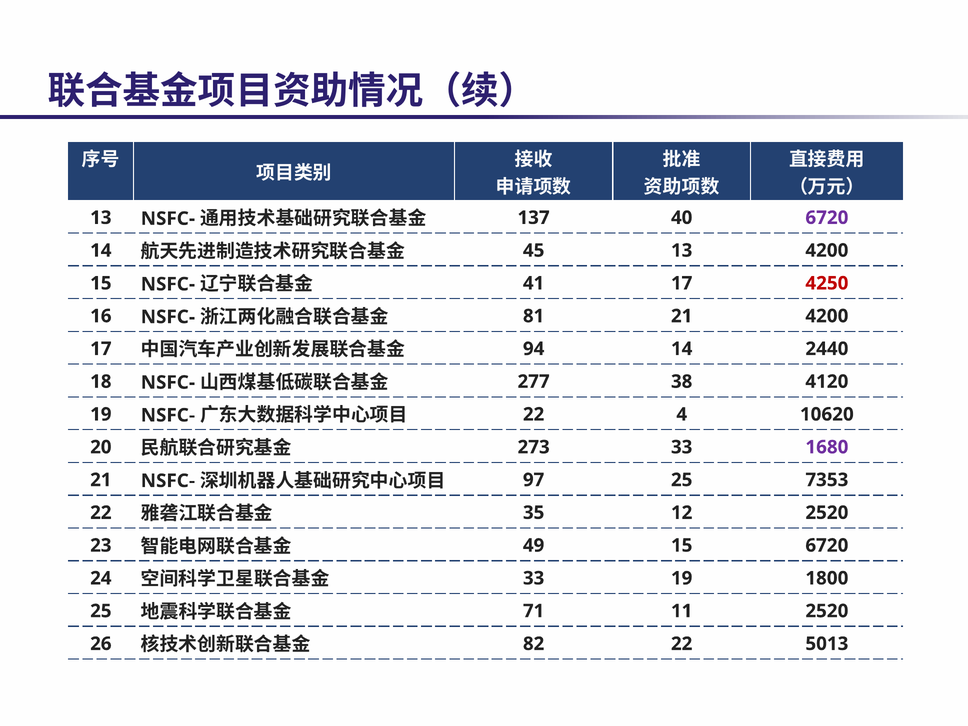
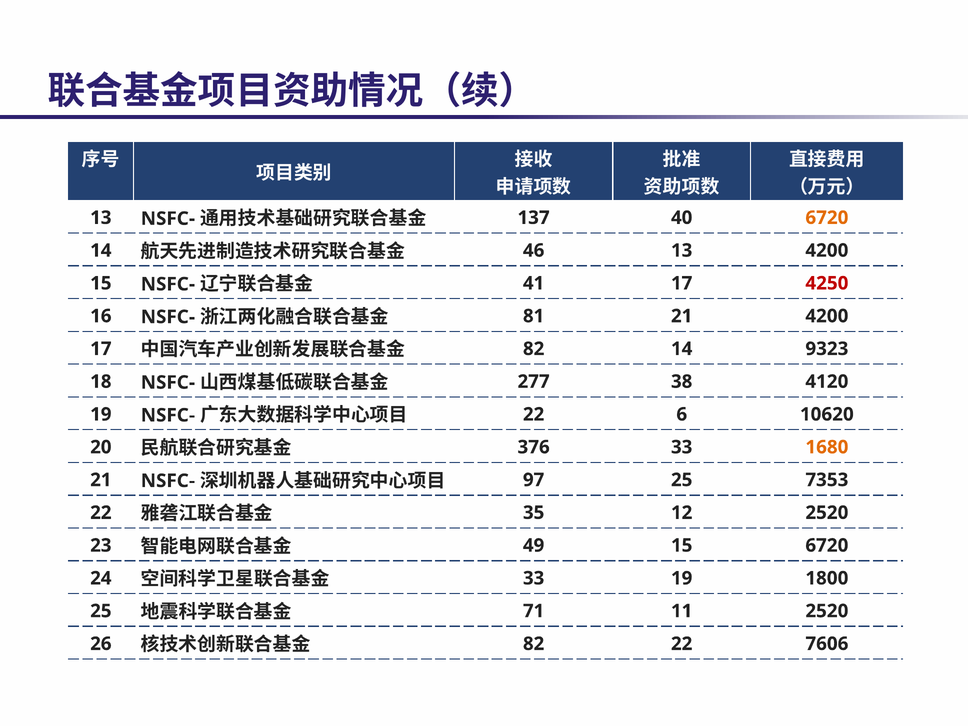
6720 colour: purple -> orange (827, 218)
45: 45 -> 46 (534, 250)
94: 94 -> 82 (534, 349)
2440: 2440 -> 9323 (827, 349)
4: 4 -> 6 (682, 414)
273: 273 -> 376 (534, 447)
1680 colour: purple -> orange (827, 447)
5013: 5013 -> 7606 (827, 644)
